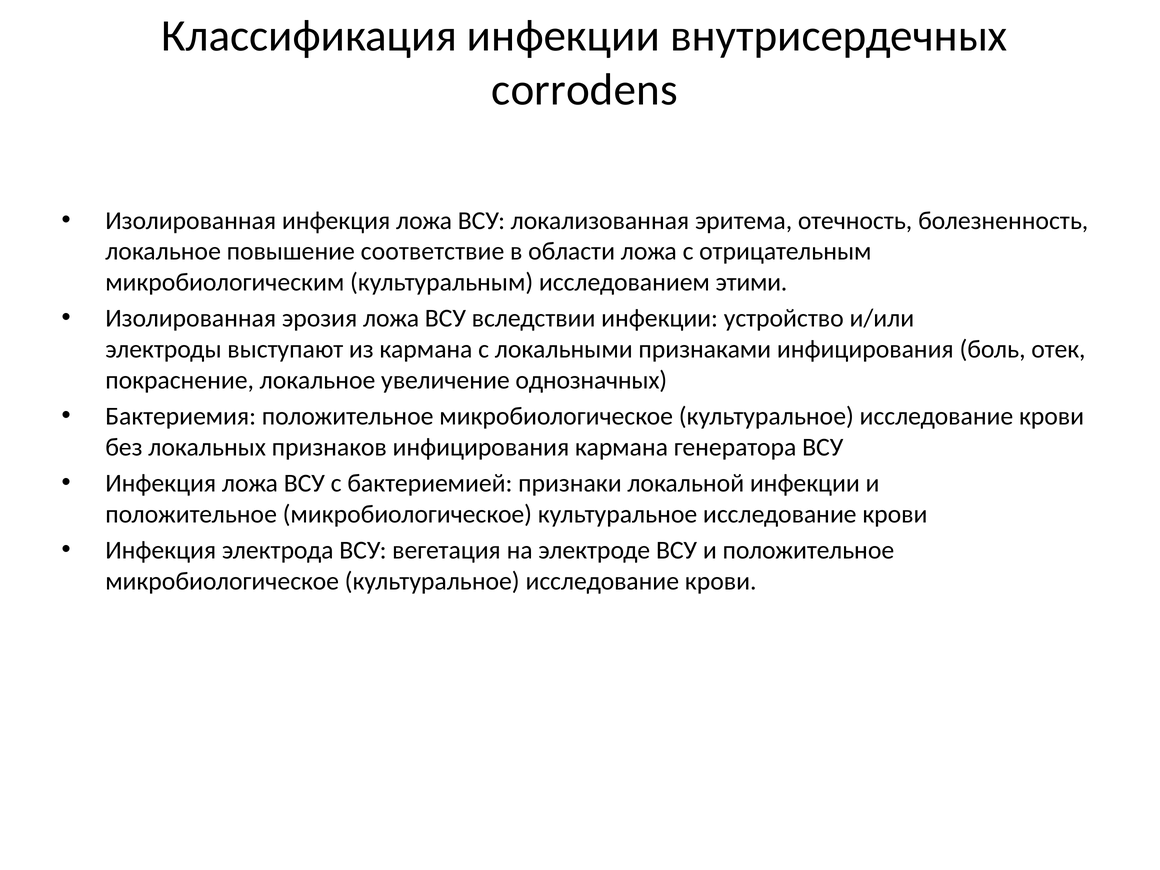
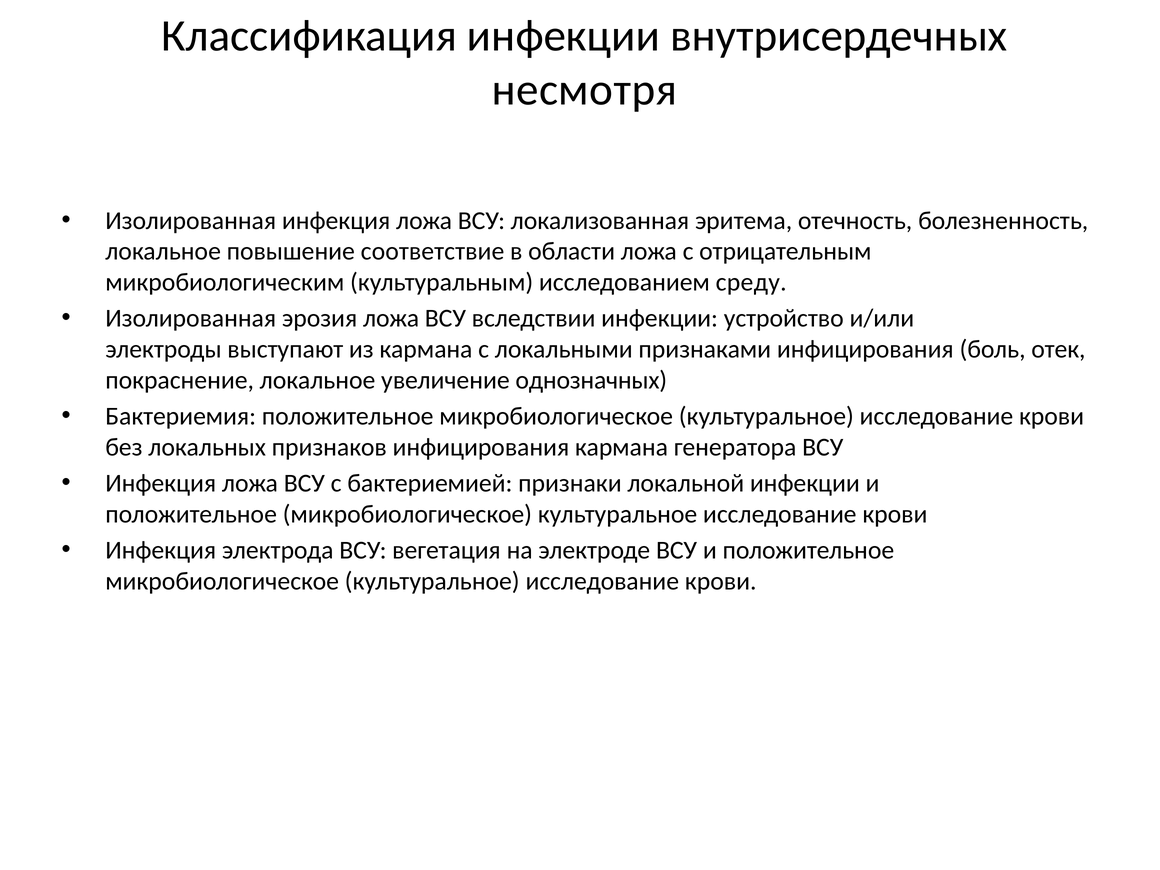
corrodens: corrodens -> несмотря (584, 90)
этими: этими -> среду (751, 282)
